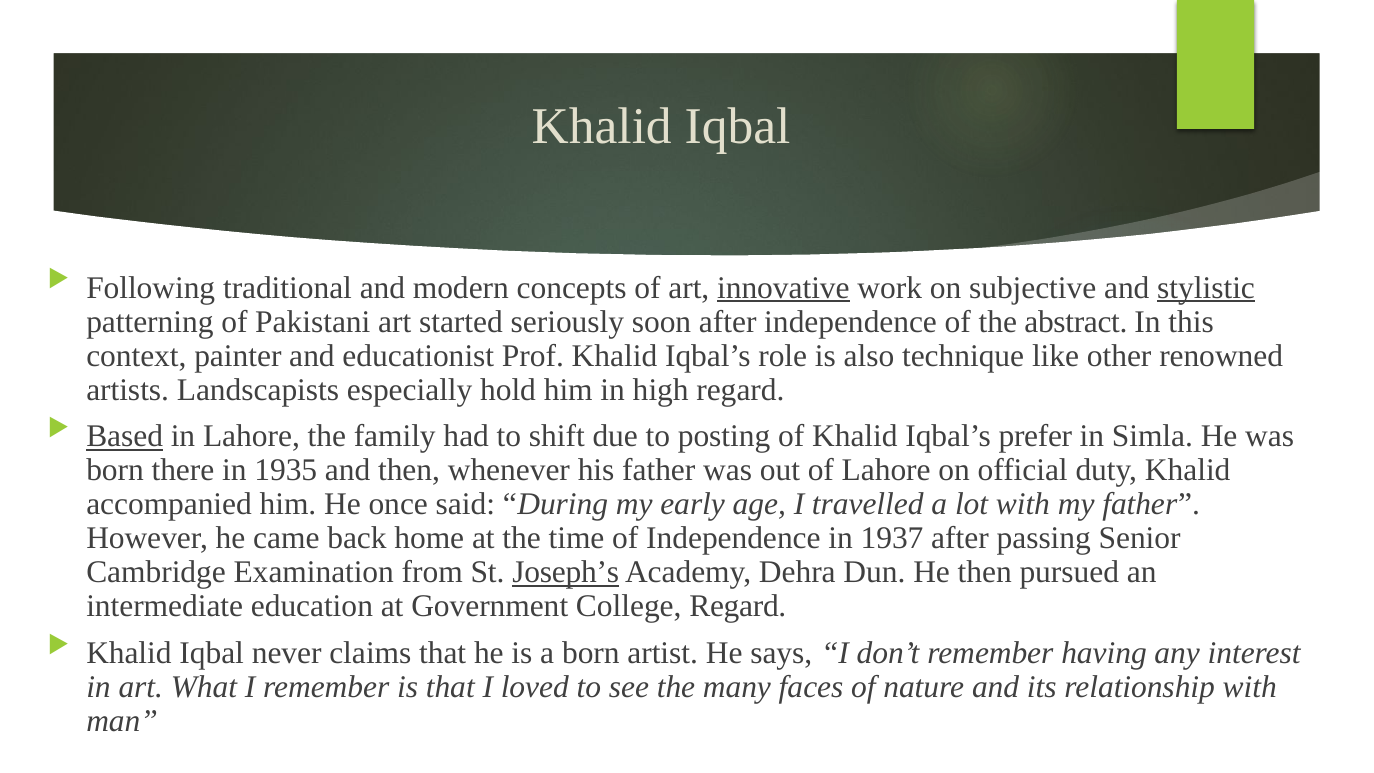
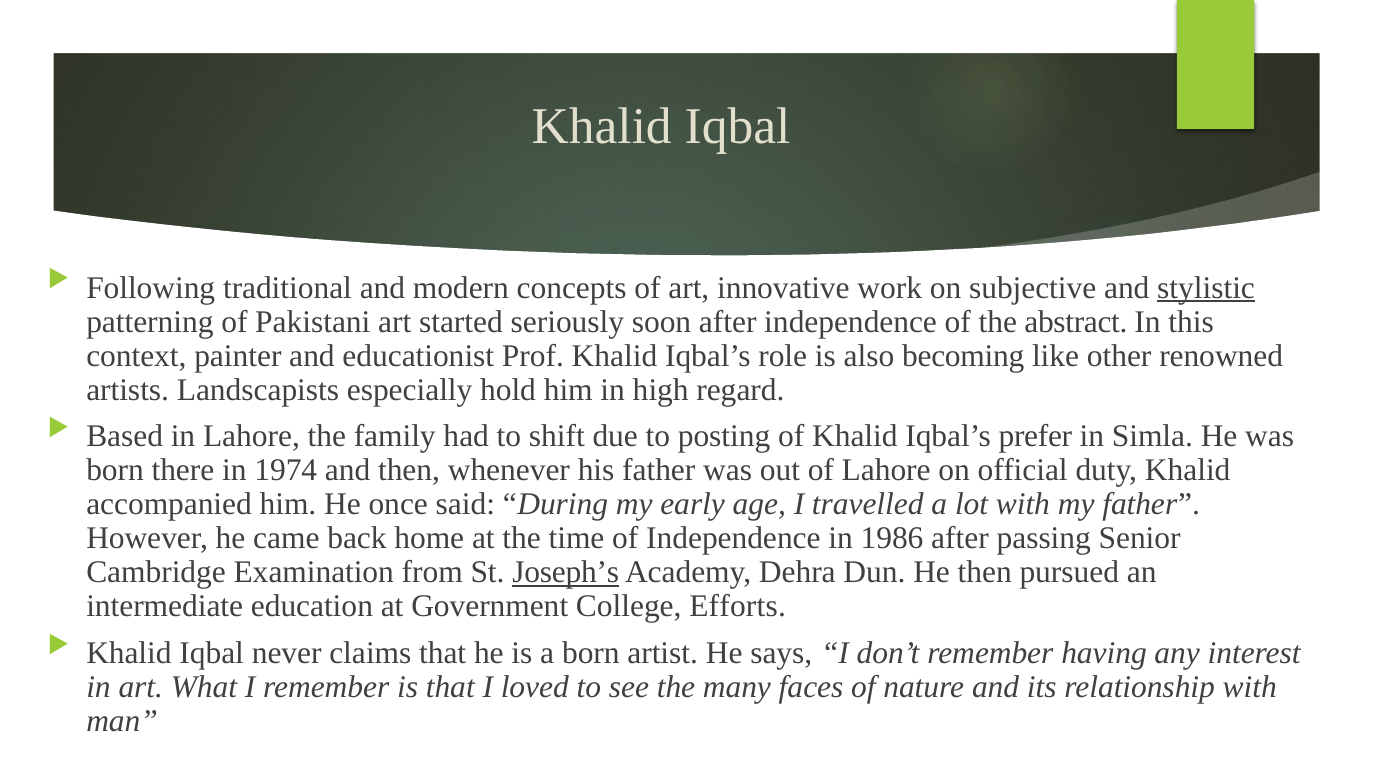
innovative underline: present -> none (783, 288)
technique: technique -> becoming (963, 356)
Based underline: present -> none (125, 436)
1935: 1935 -> 1974 (286, 470)
1937: 1937 -> 1986 (892, 538)
College Regard: Regard -> Efforts (738, 606)
